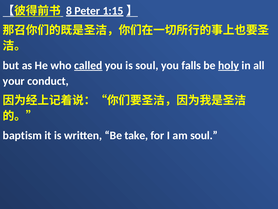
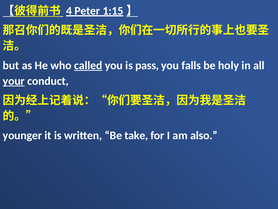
8: 8 -> 4 (69, 11)
is soul: soul -> pass (147, 65)
holy underline: present -> none (229, 65)
your underline: none -> present (14, 81)
baptism: baptism -> younger (22, 135)
am soul: soul -> also (204, 135)
